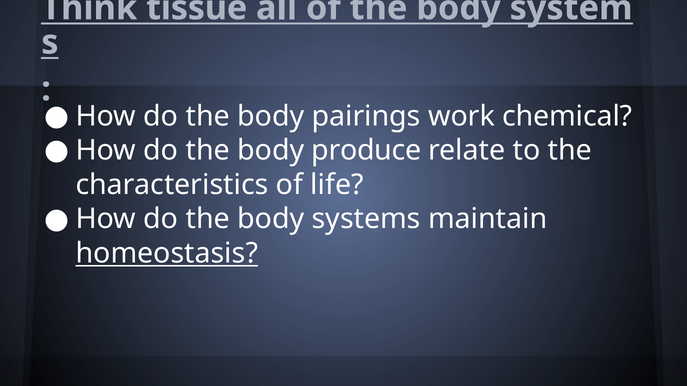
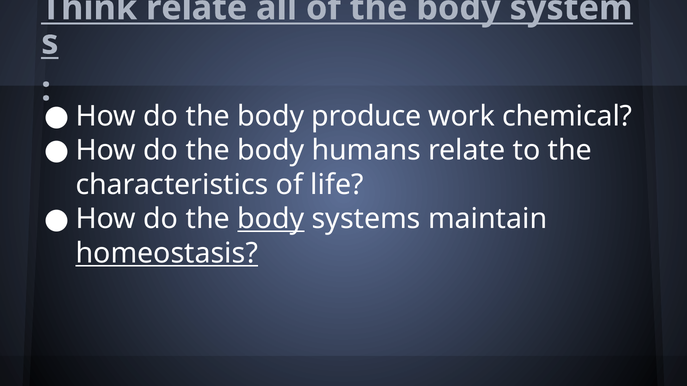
Think tissue: tissue -> relate (197, 8)
pairings: pairings -> produce (366, 116)
produce: produce -> humans (366, 151)
body underline: none -> present (271, 219)
